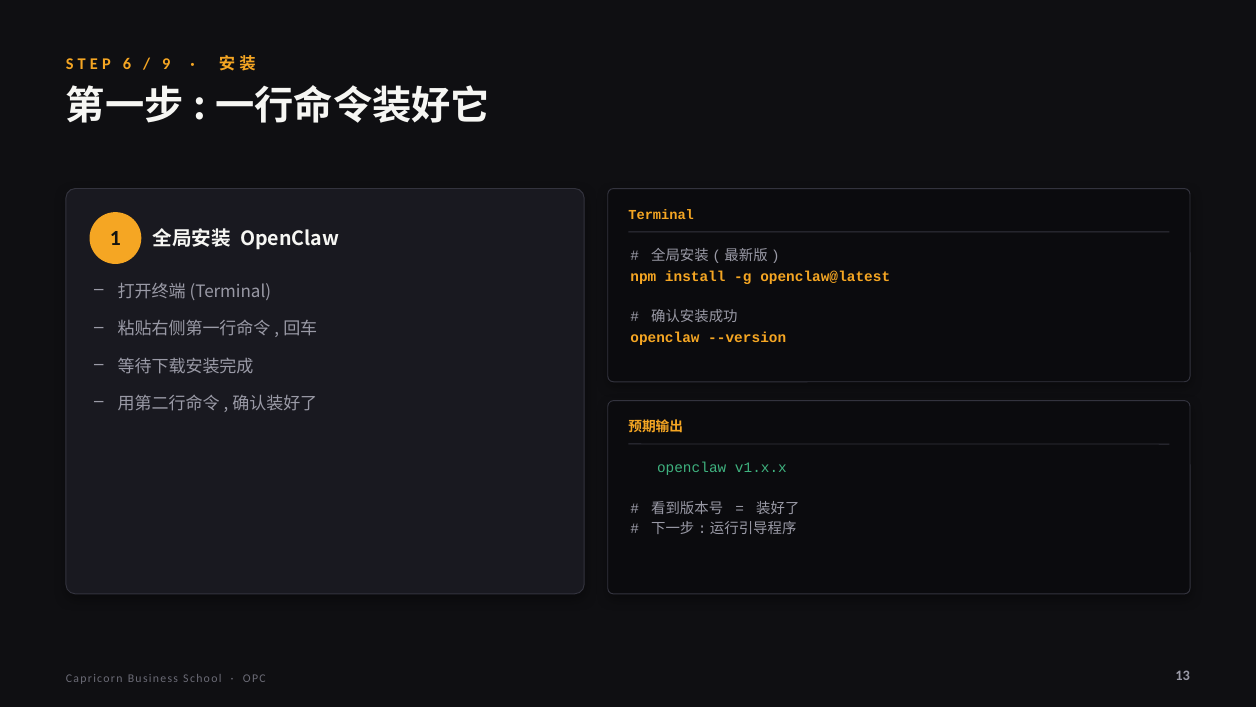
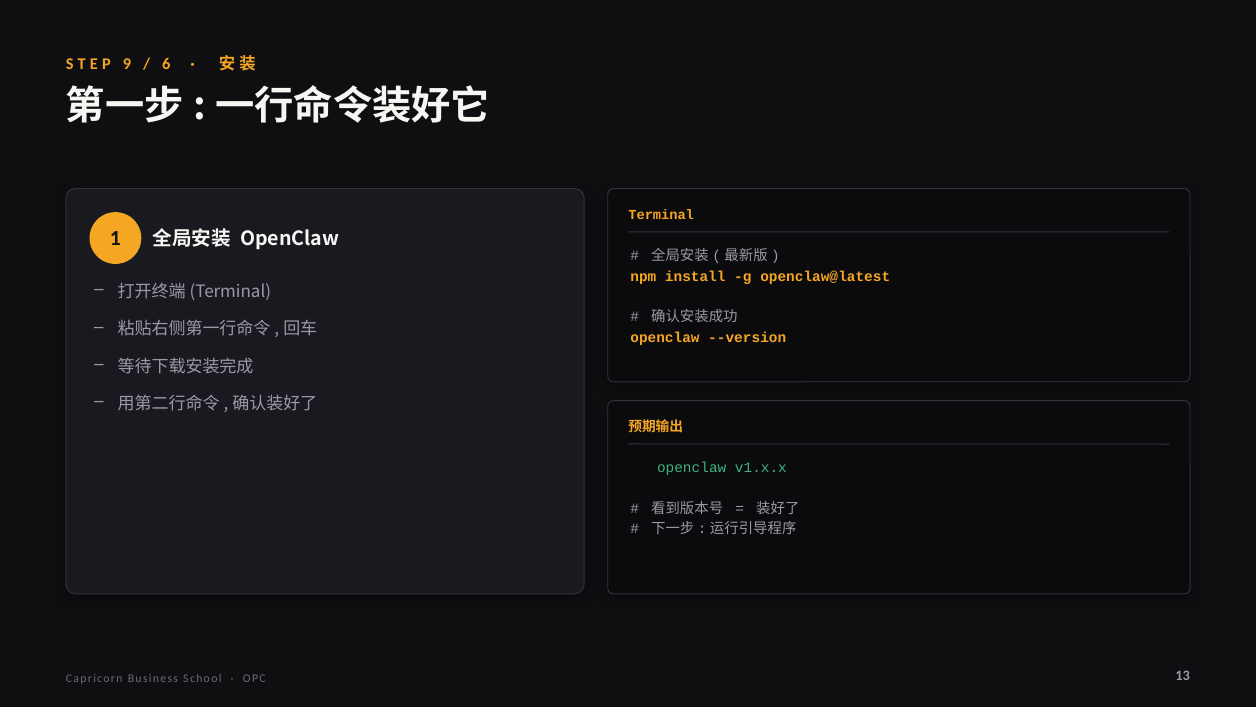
6: 6 -> 9 (127, 64)
9: 9 -> 6 (166, 64)
